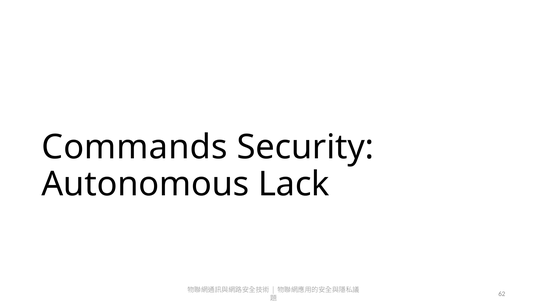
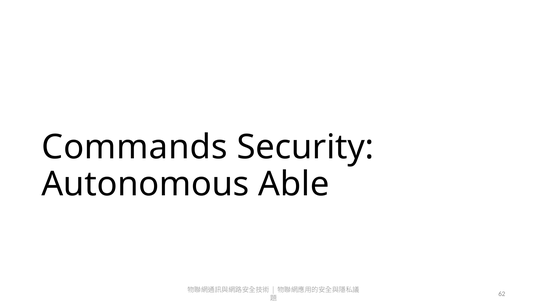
Lack: Lack -> Able (294, 184)
